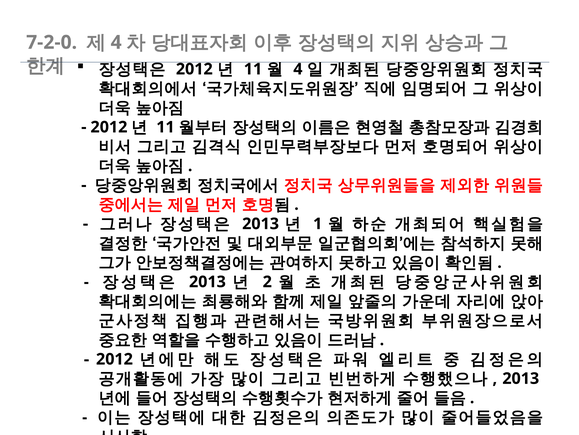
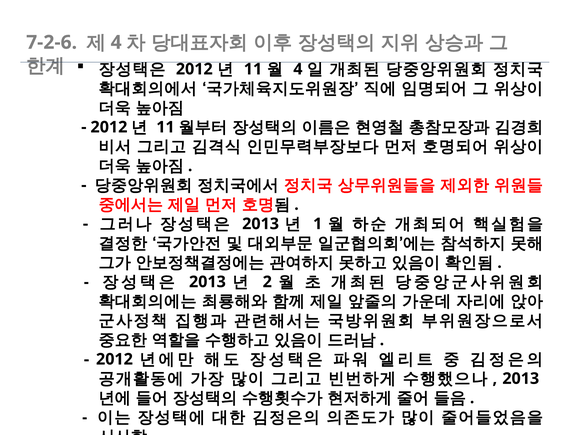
7-2-0: 7-2-0 -> 7-2-6 (52, 42)
